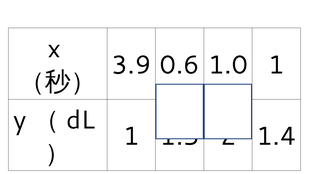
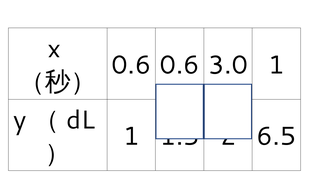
3.9: 3.9 -> 0.6 (131, 65)
1.0: 1.0 -> 3.0 (228, 65)
1.4: 1.4 -> 6.5 (276, 136)
